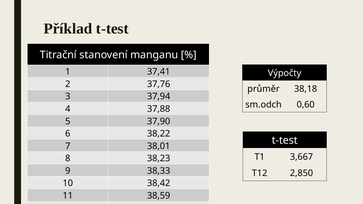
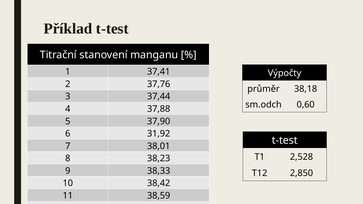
37,94: 37,94 -> 37,44 (159, 97)
38,22: 38,22 -> 31,92 (159, 134)
3,667: 3,667 -> 2,528 (301, 157)
